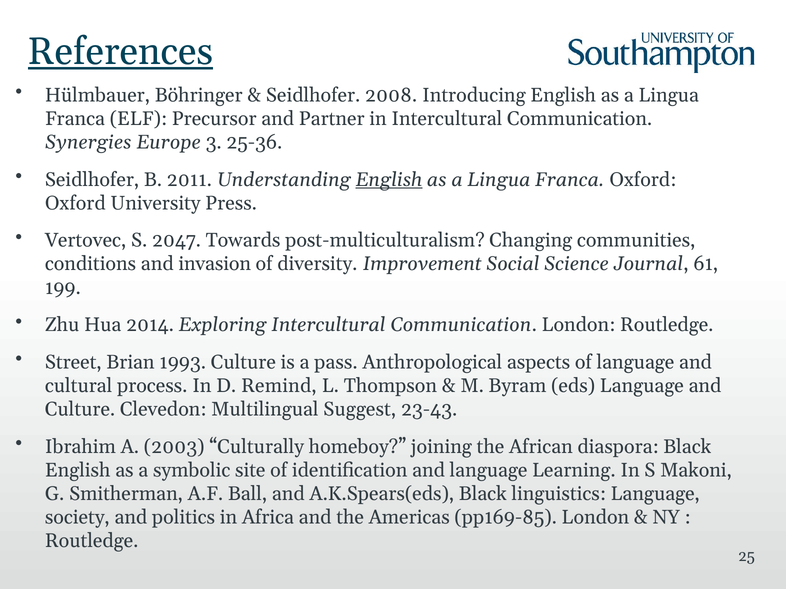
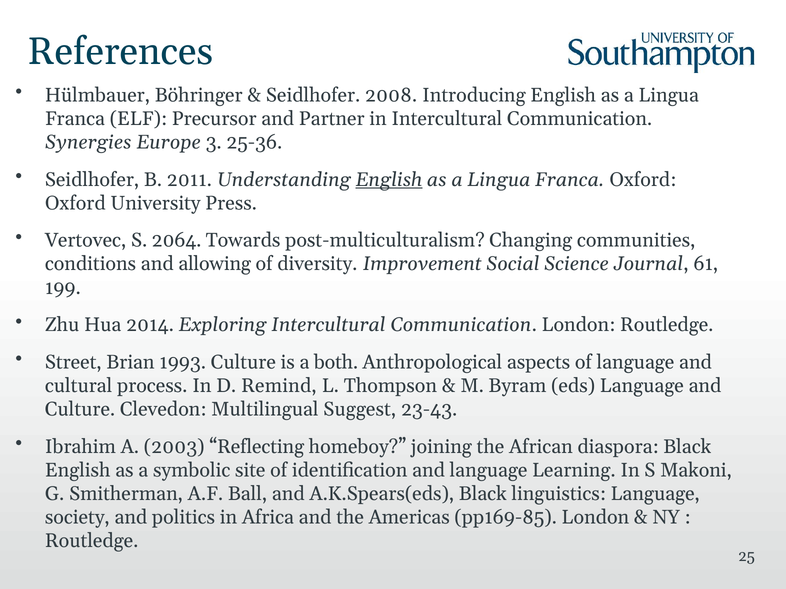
References underline: present -> none (120, 52)
2047: 2047 -> 2064 (177, 241)
invasion: invasion -> allowing (215, 264)
pass: pass -> both (336, 363)
Culturally: Culturally -> Reflecting (257, 447)
